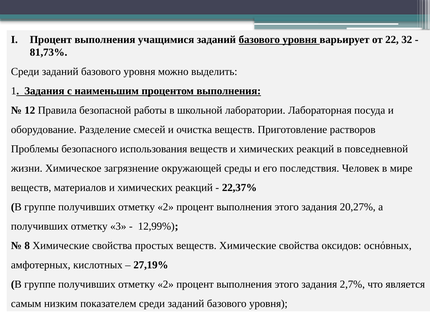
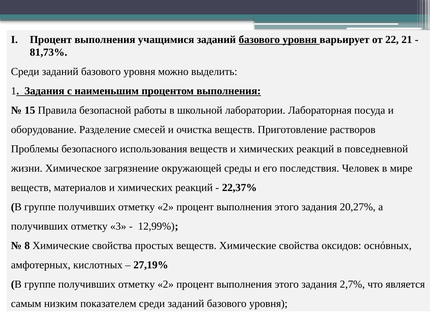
32: 32 -> 21 (407, 40)
12: 12 -> 15 (30, 111)
